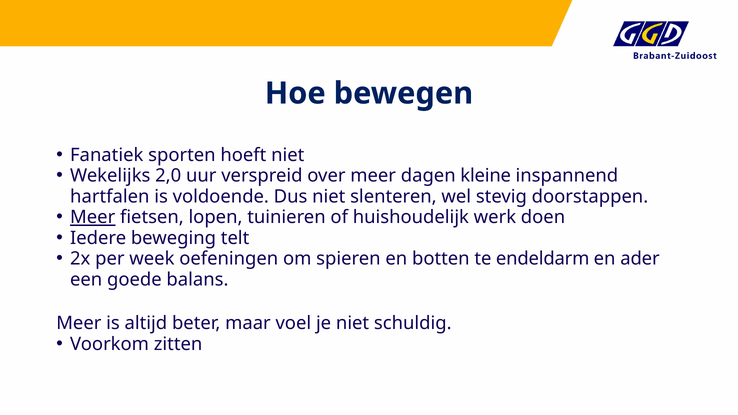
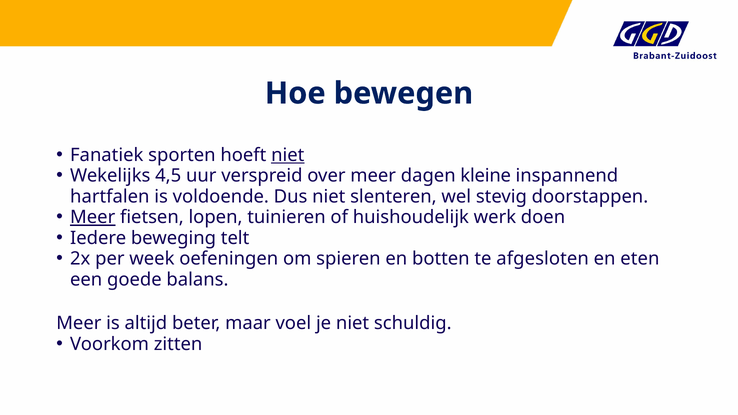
niet underline: none -> present (288, 155)
2,0: 2,0 -> 4,5 (168, 176)
endeldarm: endeldarm -> afgesloten (543, 259)
ader: ader -> eten (640, 259)
